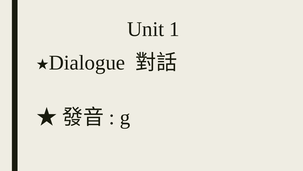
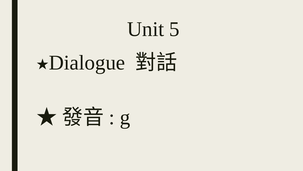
1: 1 -> 5 (174, 29)
